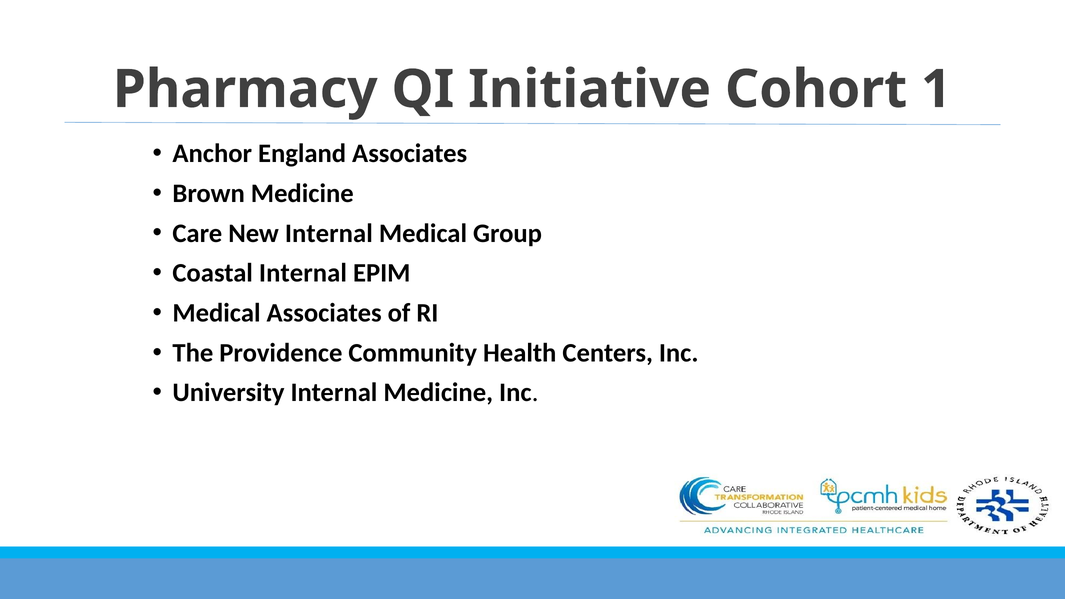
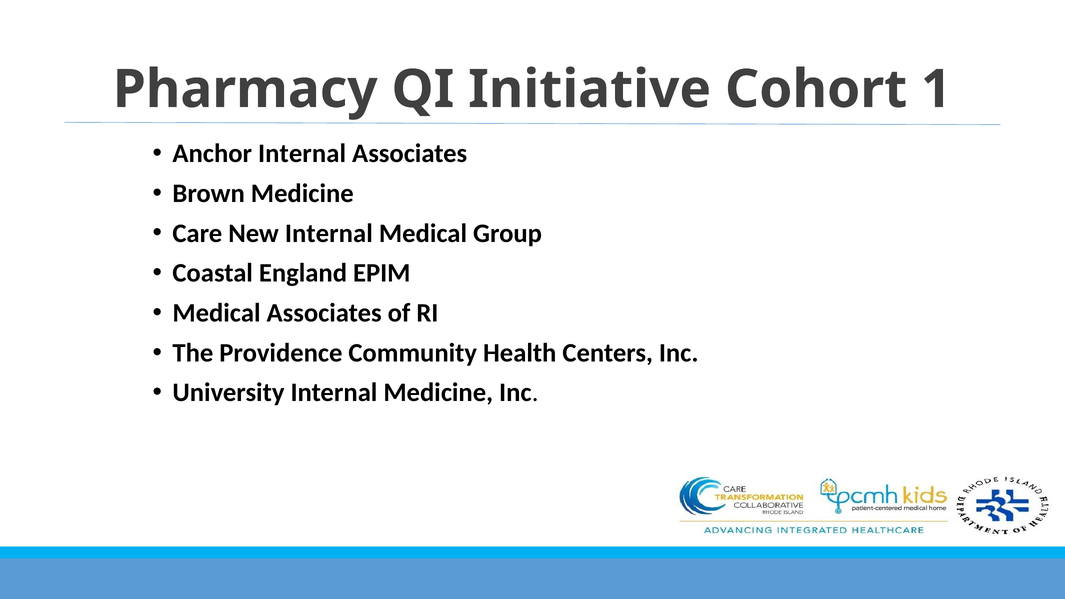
Anchor England: England -> Internal (302, 154)
Coastal Internal: Internal -> England (303, 273)
